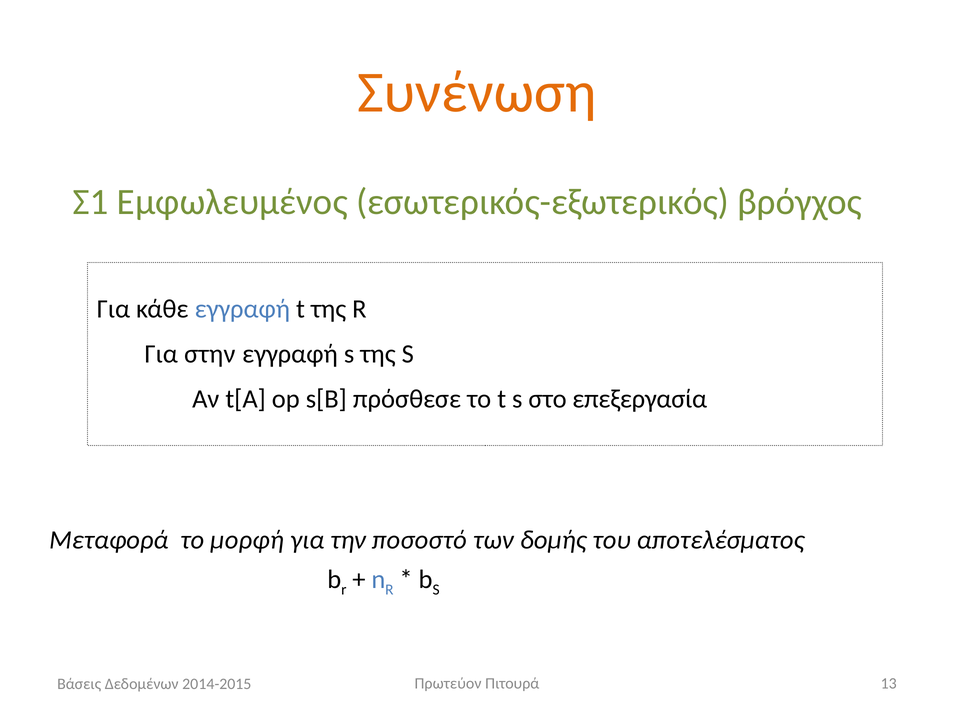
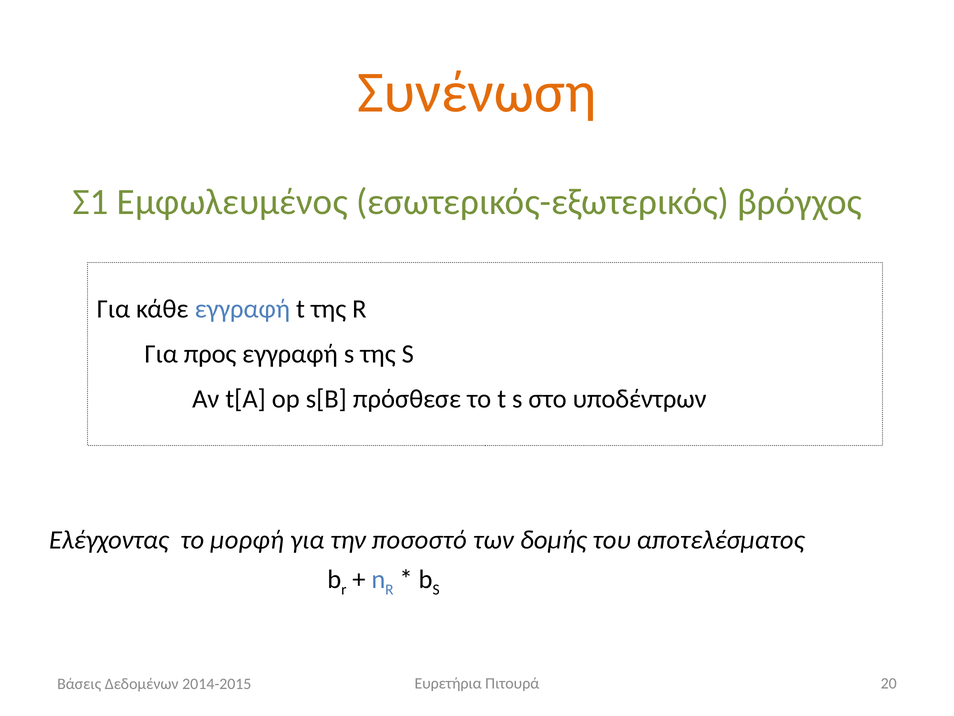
στην: στην -> προς (210, 354)
επεξεργασία: επεξεργασία -> υποδέντρων (640, 399)
Μεταφορά: Μεταφορά -> Ελέγχοντας (109, 540)
Πρωτεύον: Πρωτεύον -> Ευρετήρια (448, 683)
13: 13 -> 20 (889, 683)
